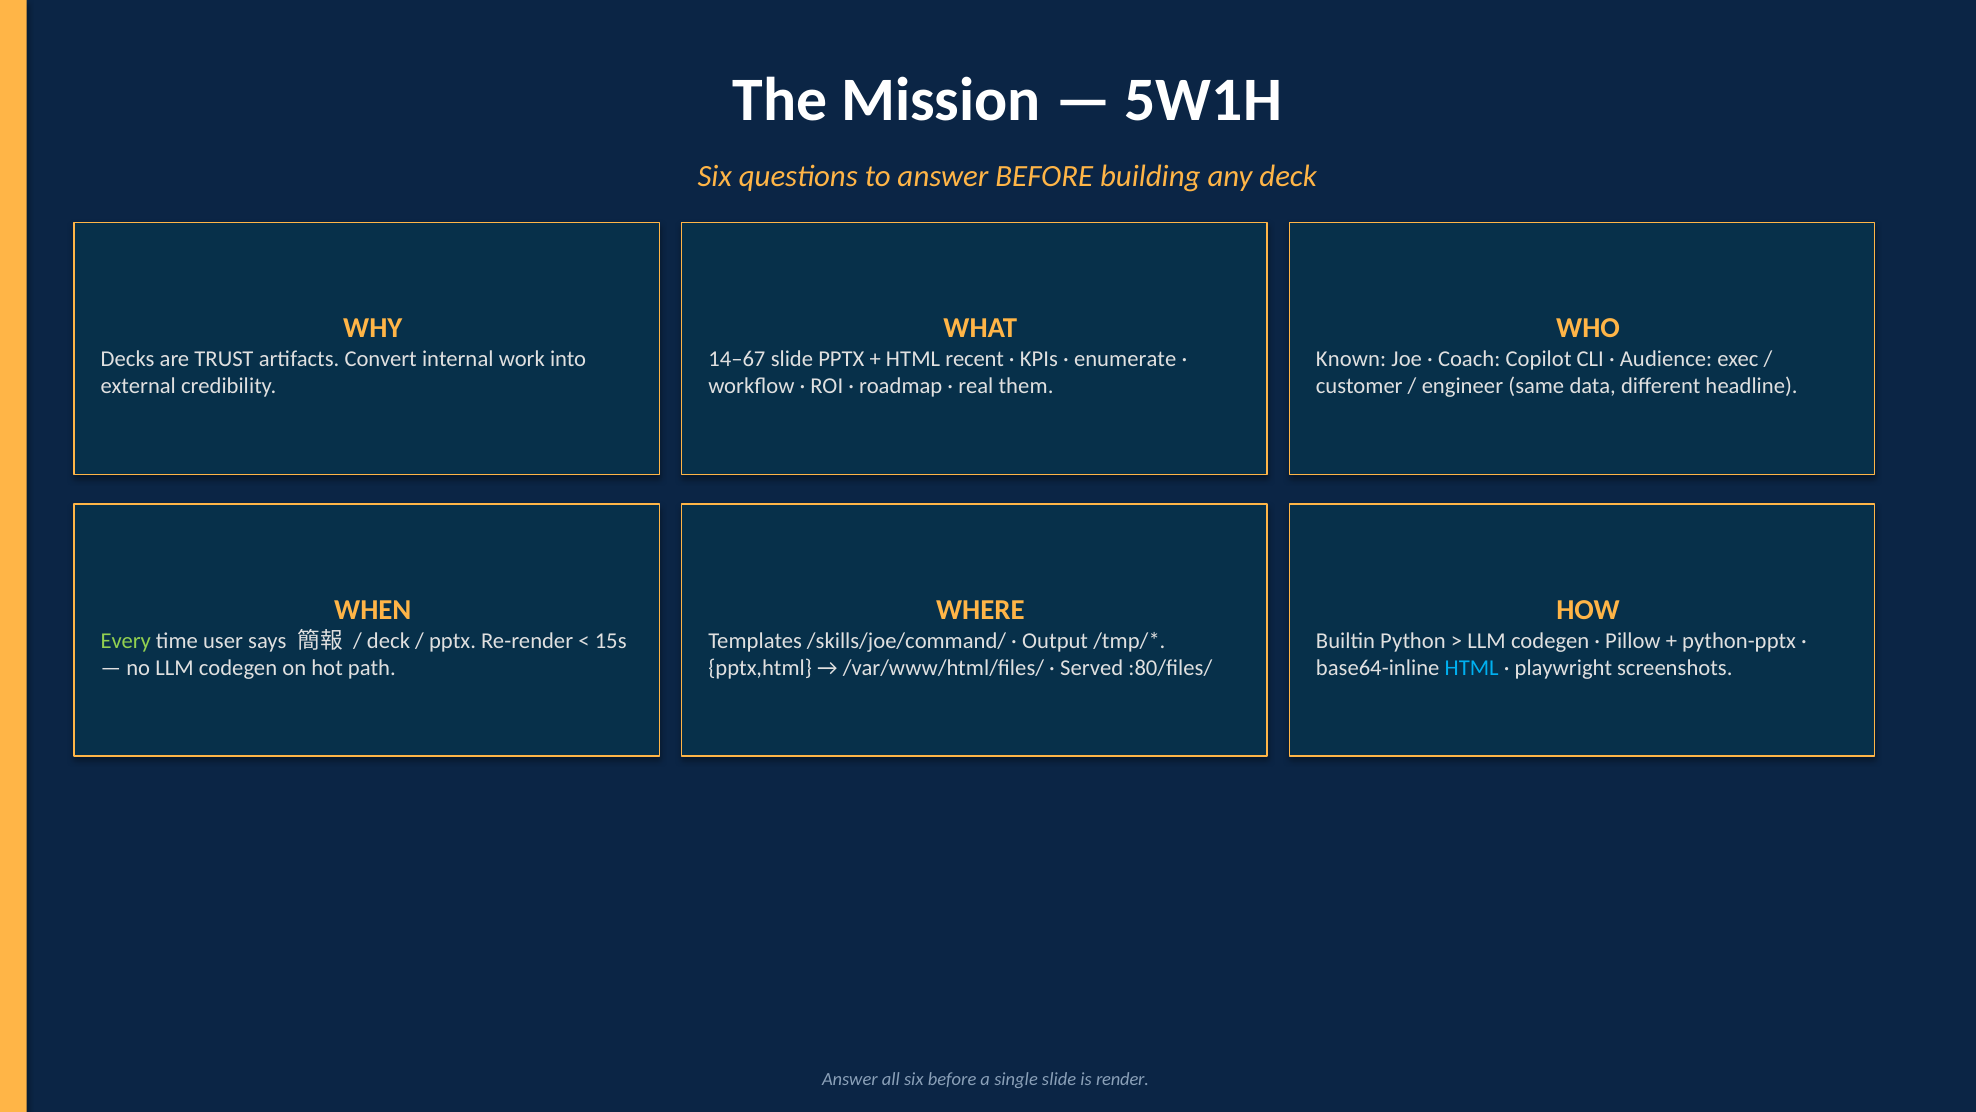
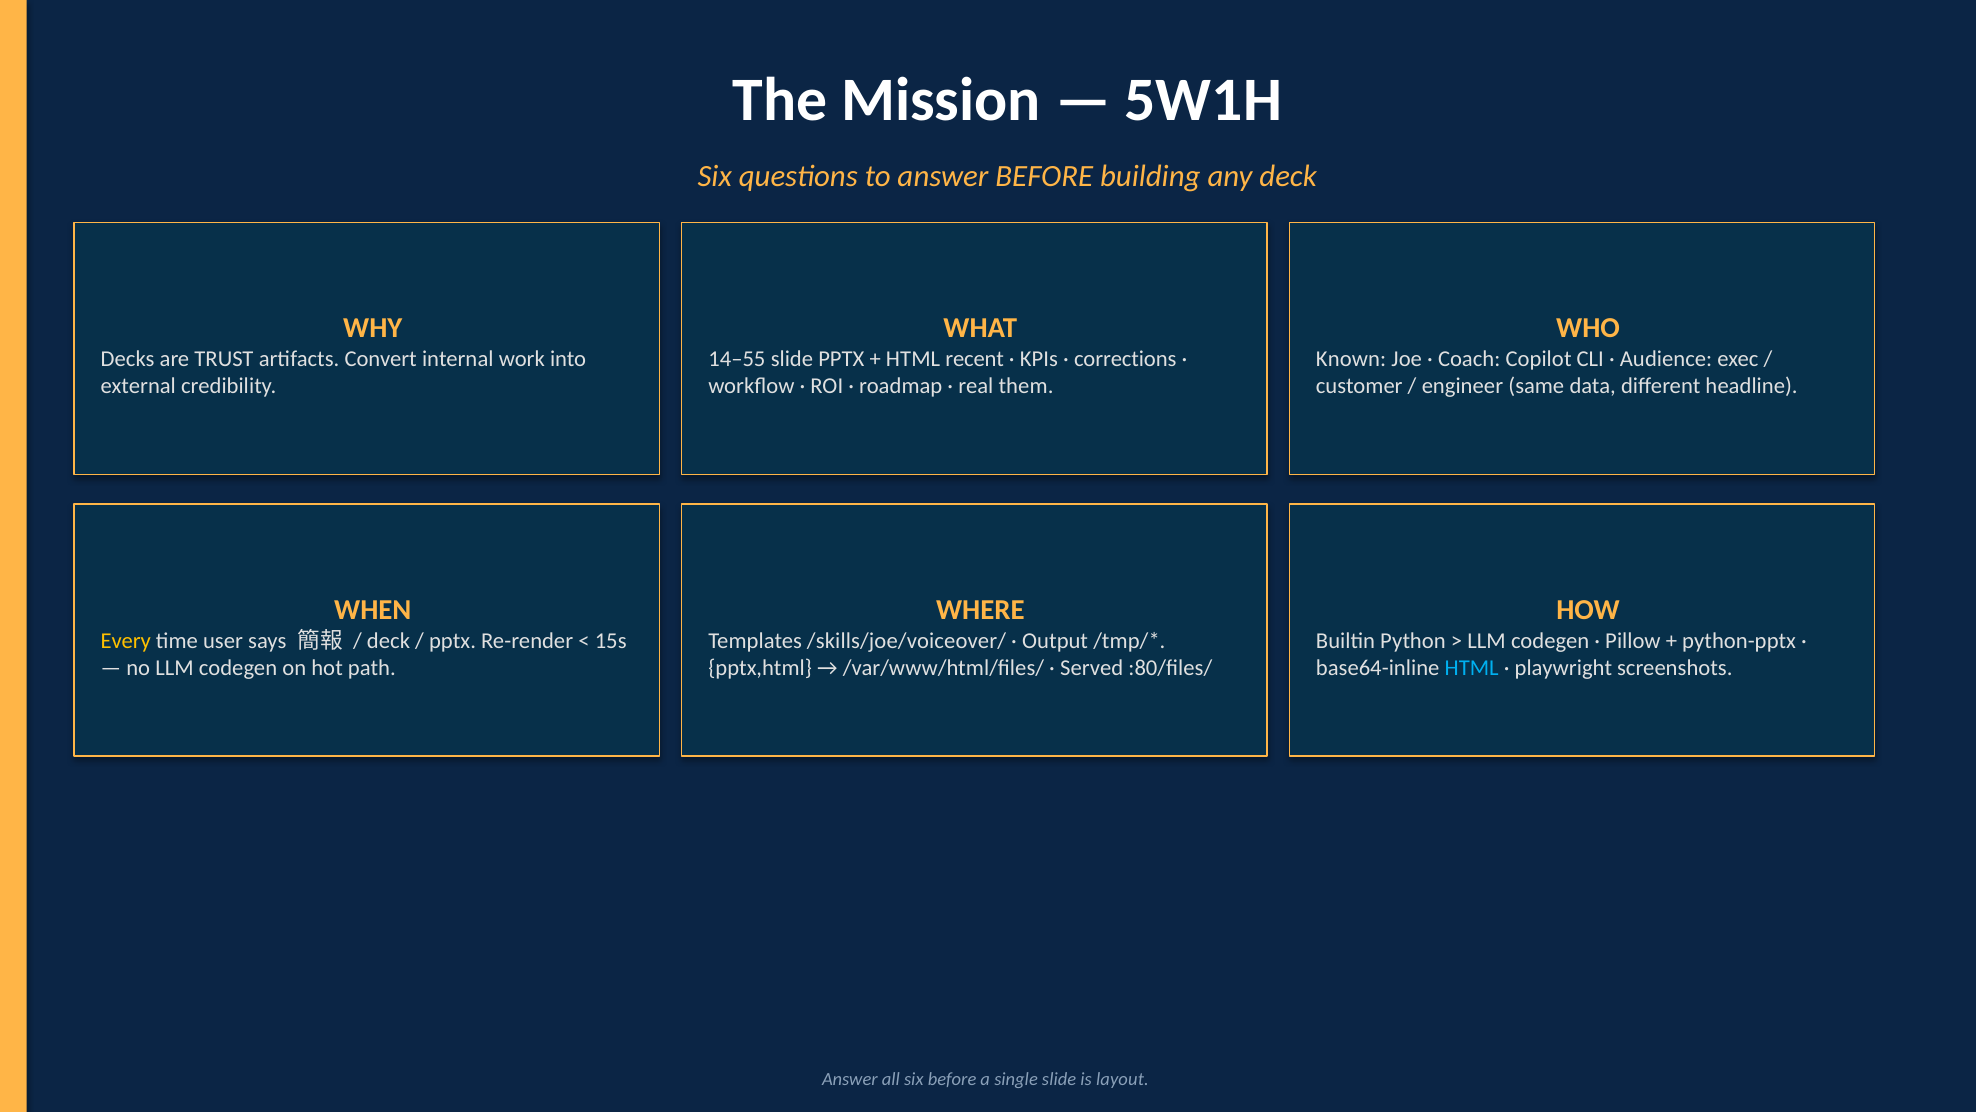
14–67: 14–67 -> 14–55 (737, 359)
enumerate: enumerate -> corrections (1125, 359)
Every colour: light green -> yellow (126, 640)
/skills/joe/command/: /skills/joe/command/ -> /skills/joe/voiceover/ (906, 640)
render: render -> layout (1122, 1079)
